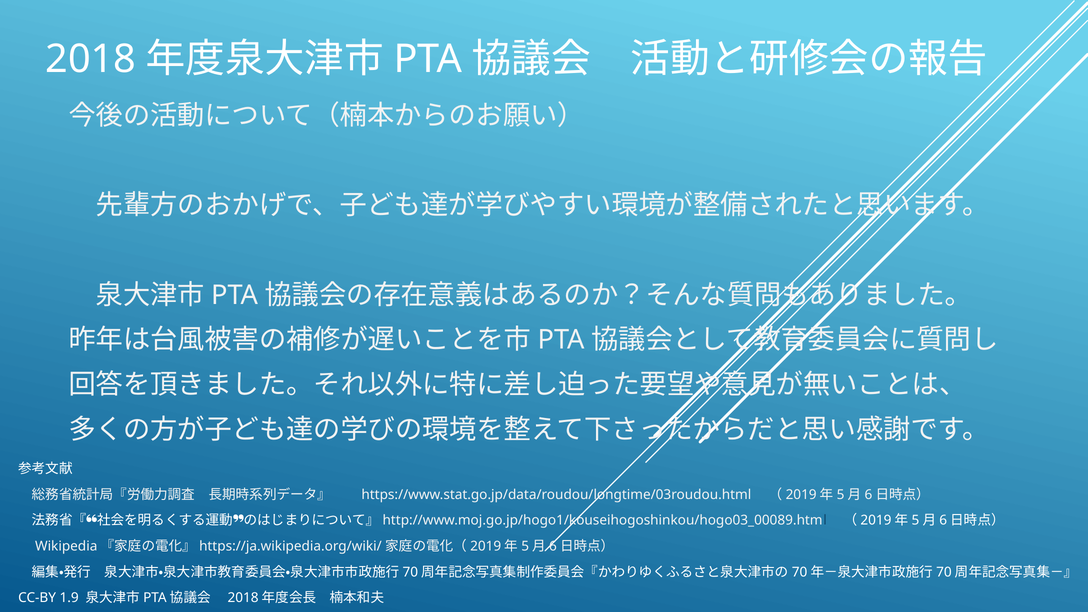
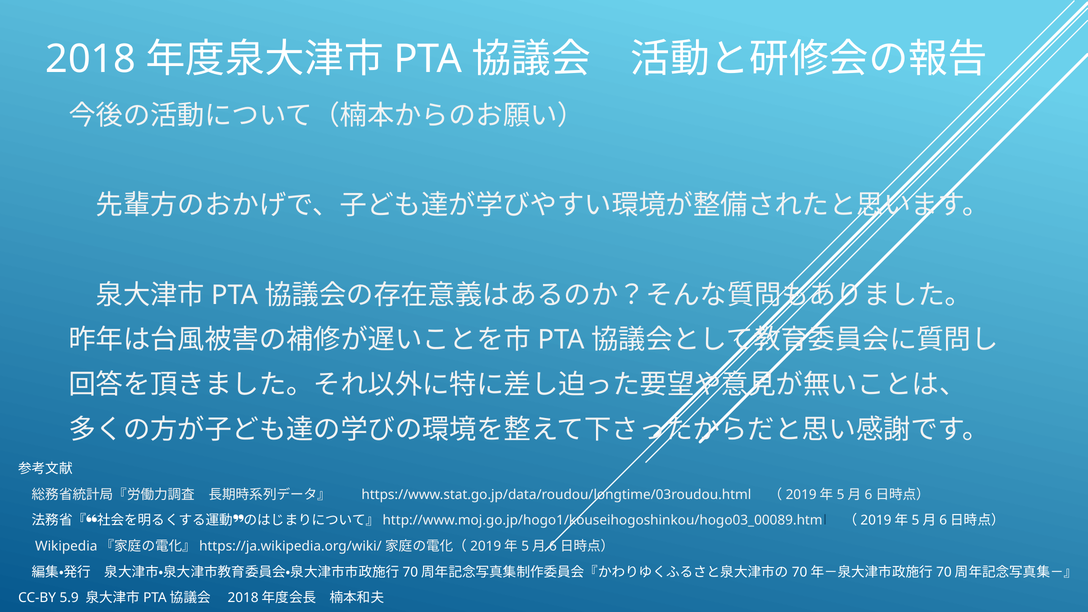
1.9: 1.9 -> 5.9 (69, 598)
